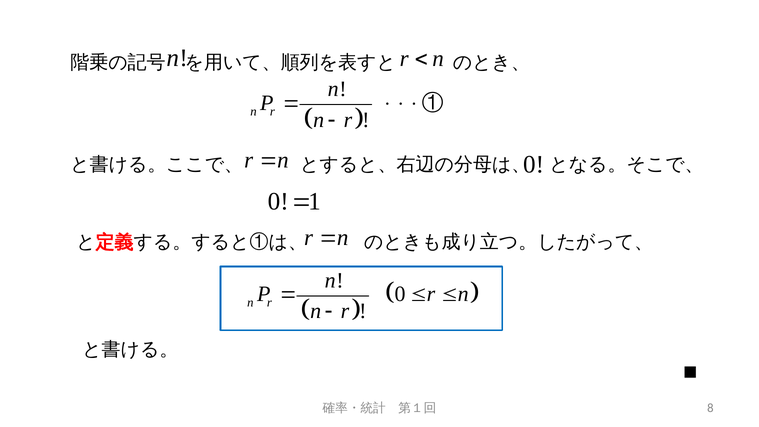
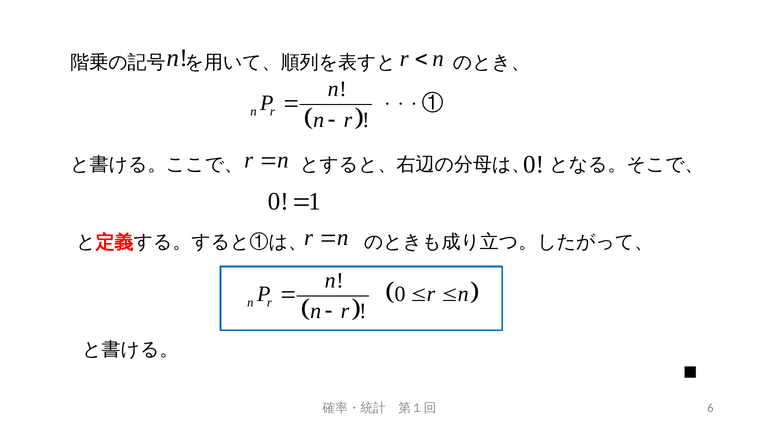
8: 8 -> 6 (710, 408)
